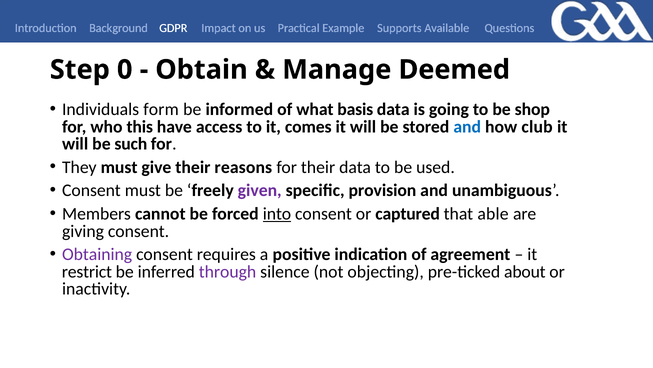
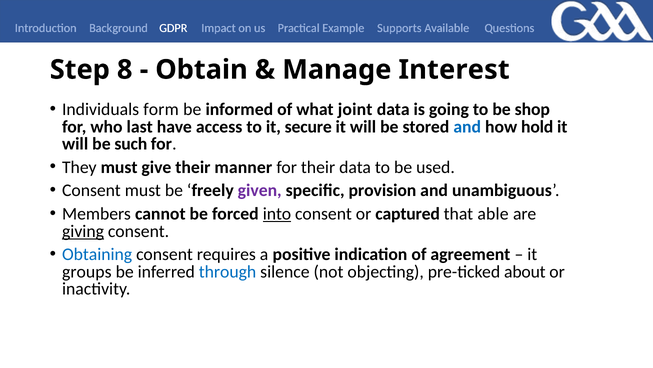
0: 0 -> 8 (125, 70)
Deemed: Deemed -> Interest (454, 70)
basis: basis -> joint (355, 109)
this: this -> last (140, 127)
comes: comes -> secure (308, 127)
club: club -> hold (537, 127)
reasons: reasons -> manner (243, 167)
giving underline: none -> present (83, 231)
Obtaining colour: purple -> blue (97, 254)
restrict: restrict -> groups (87, 271)
through colour: purple -> blue (228, 271)
